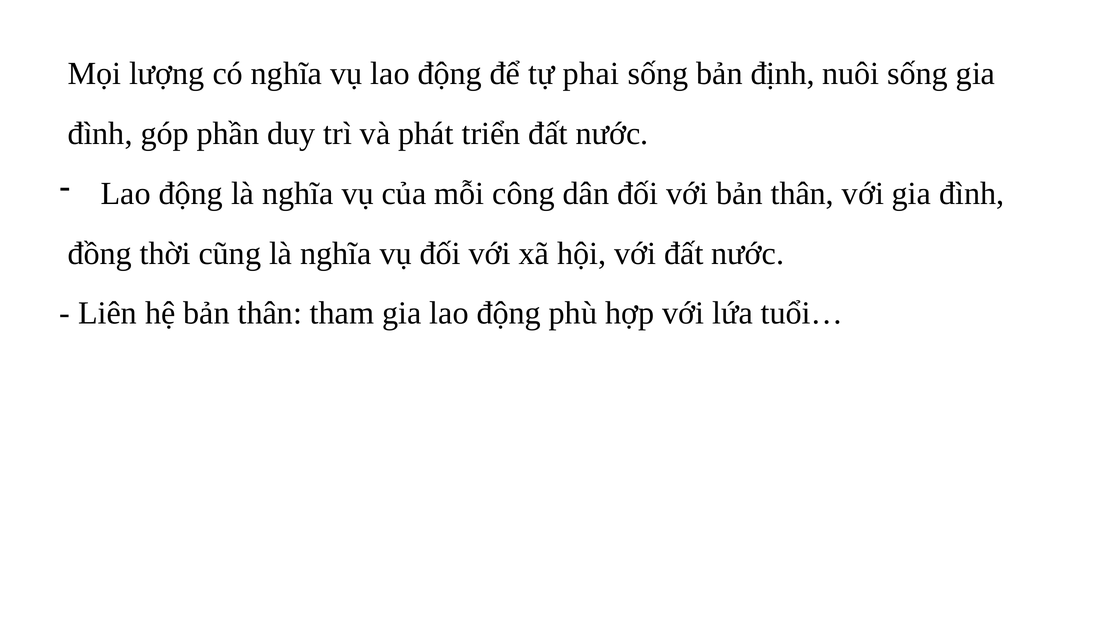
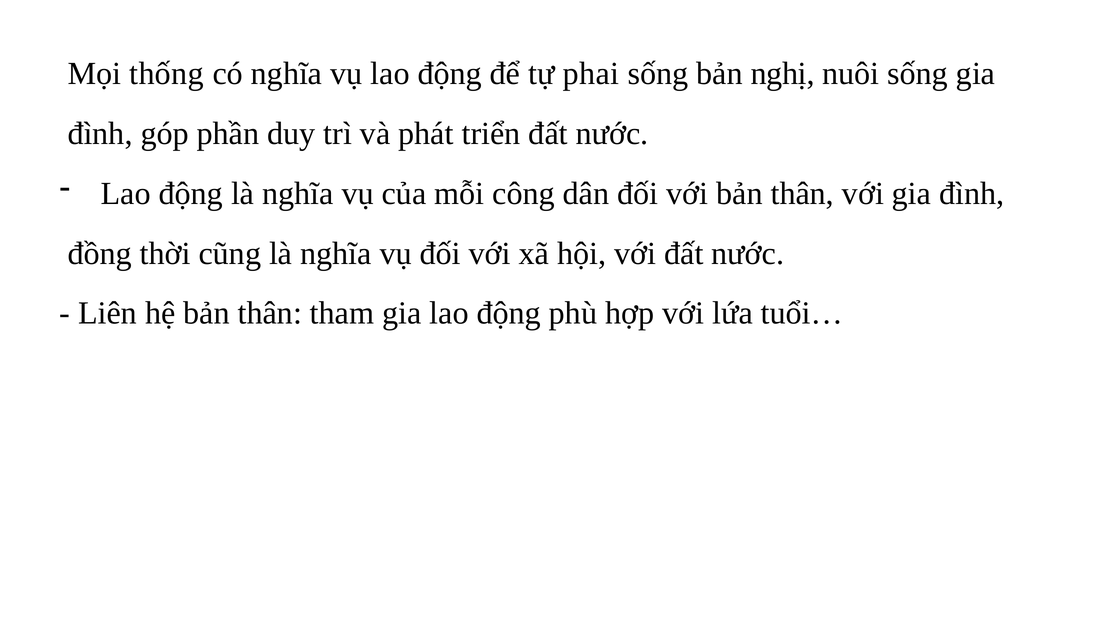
lượng: lượng -> thống (167, 74)
định: định -> nghị (783, 74)
